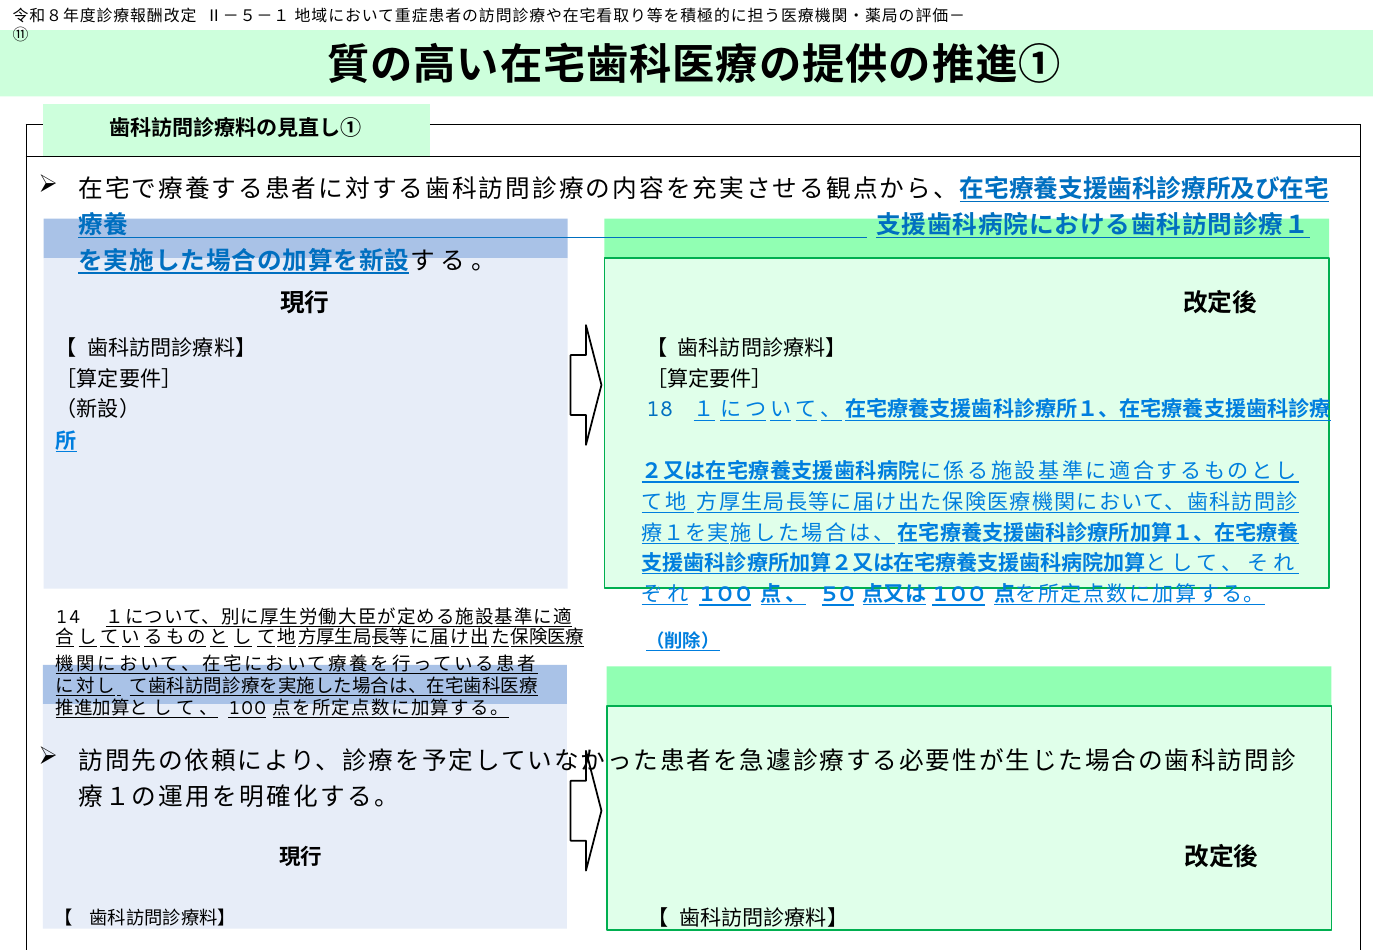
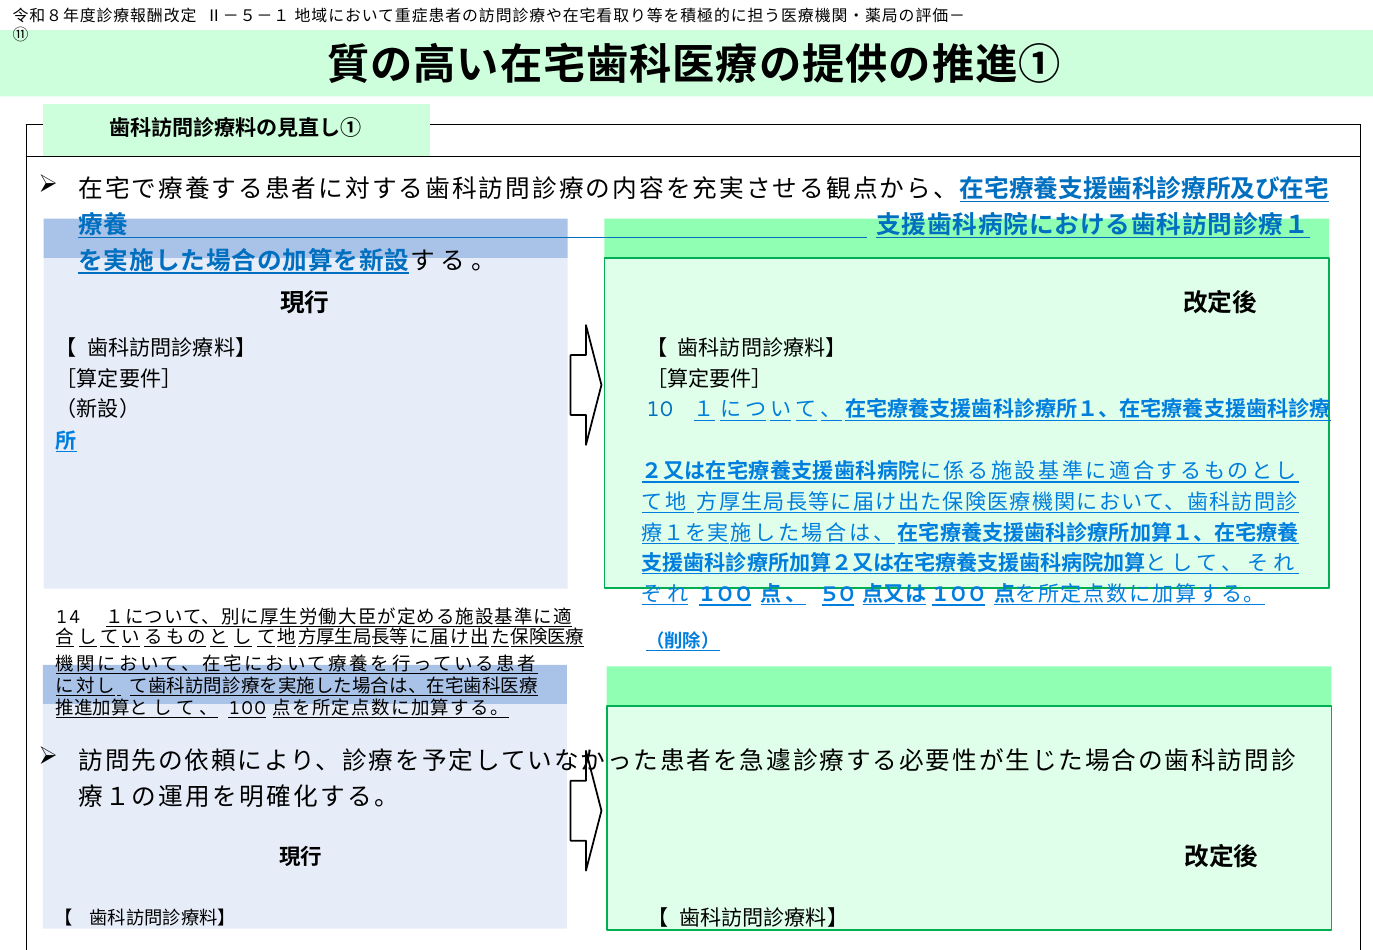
18: 18 -> 10 (660, 410)
